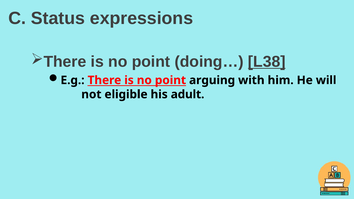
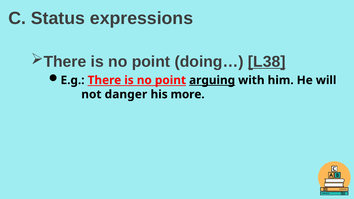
arguing underline: none -> present (212, 80)
eligible: eligible -> danger (126, 94)
adult: adult -> more (188, 94)
